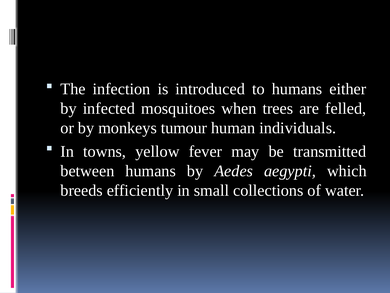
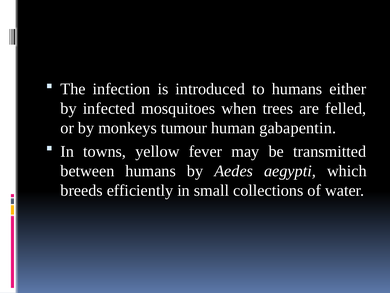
individuals: individuals -> gabapentin (298, 128)
